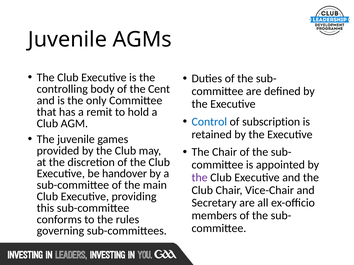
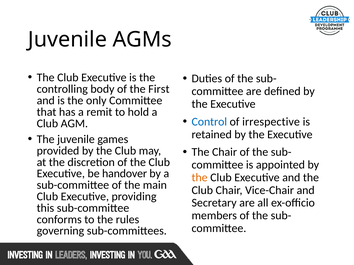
Cent: Cent -> First (159, 89)
subscription: subscription -> irrespective (271, 122)
the colour: purple -> orange (200, 178)
